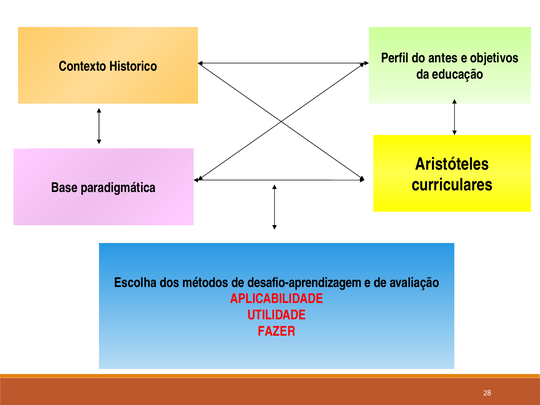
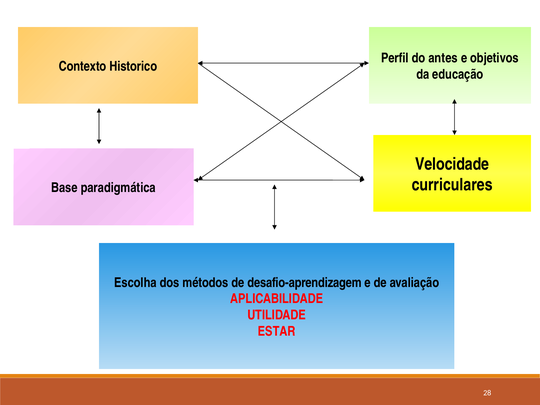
Aristóteles: Aristóteles -> Velocidade (452, 164)
FAZER: FAZER -> ESTAR (277, 331)
